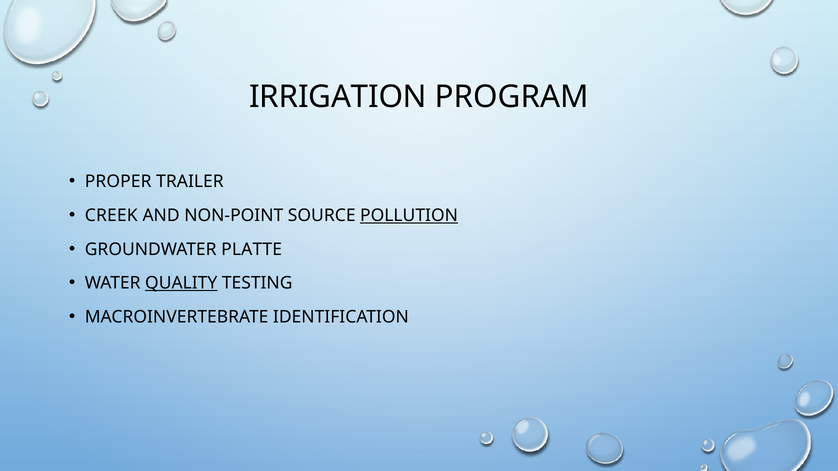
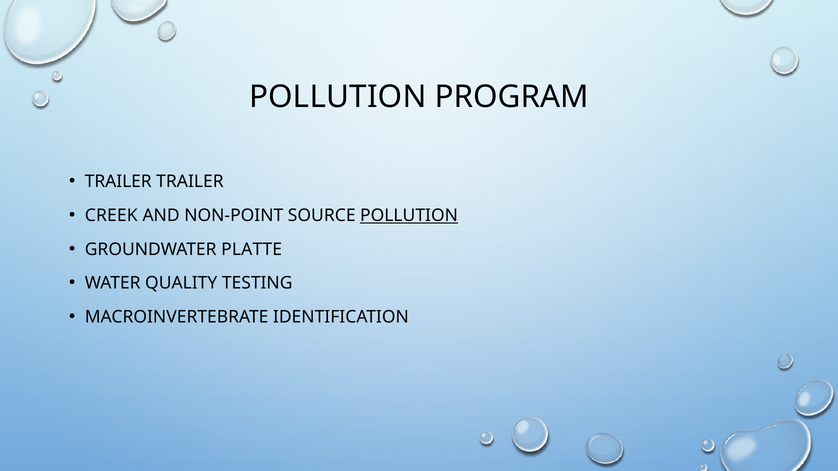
IRRIGATION: IRRIGATION -> POLLUTION (338, 97)
PROPER: PROPER -> TRAILER (118, 182)
QUALITY underline: present -> none (181, 283)
